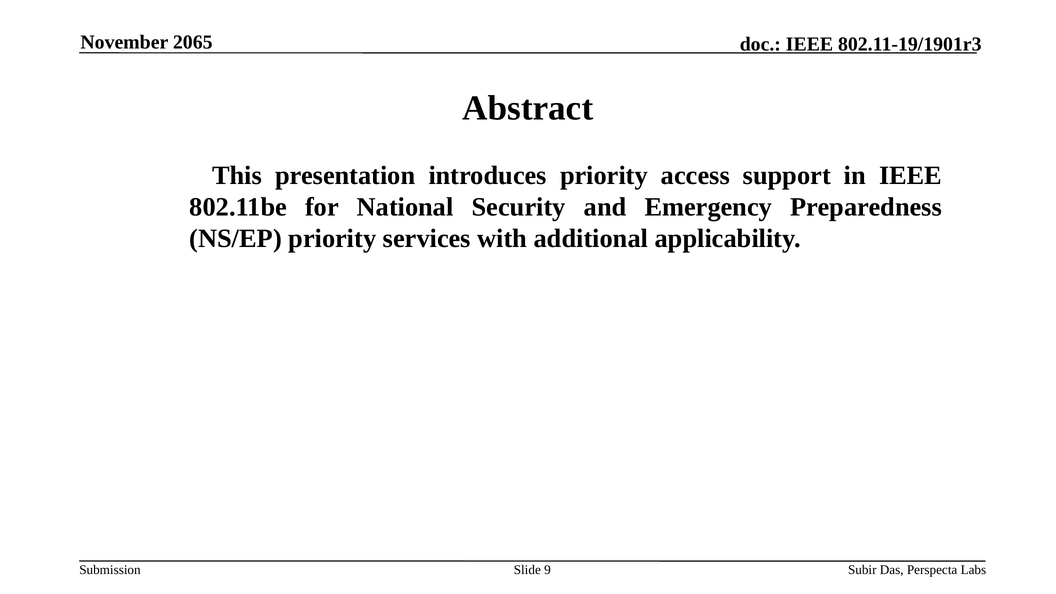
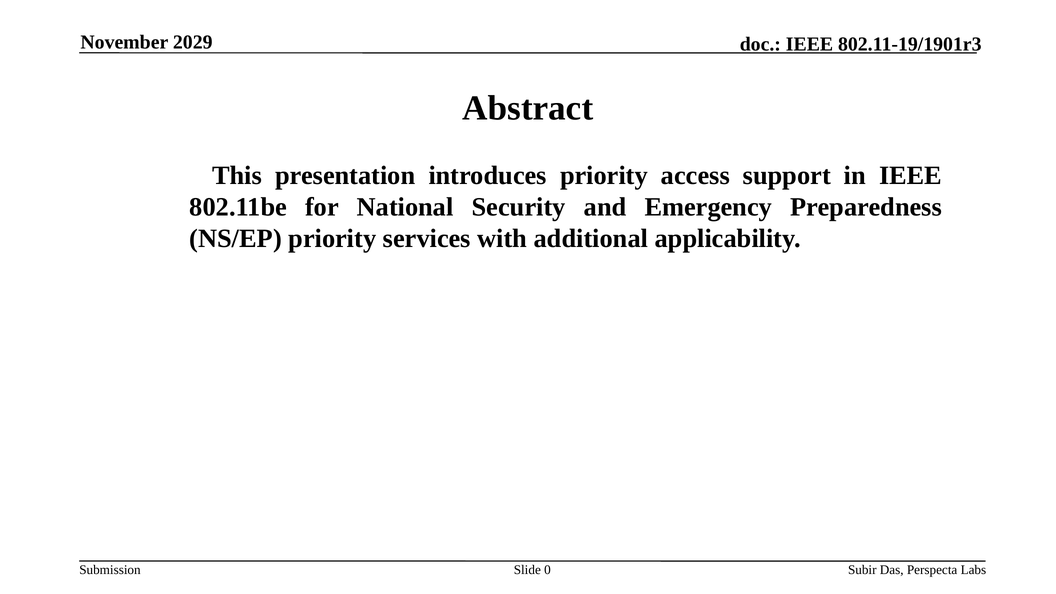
2065: 2065 -> 2029 (193, 42)
9: 9 -> 0 (547, 570)
